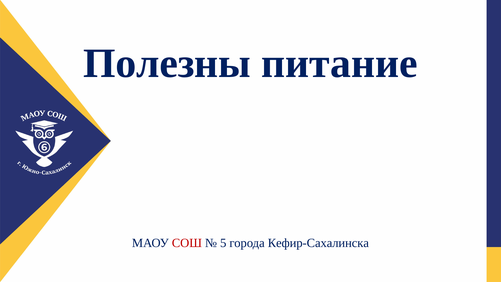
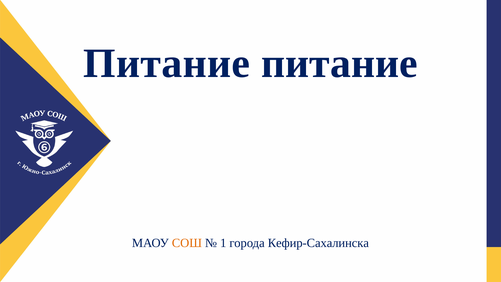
Полезны: Полезны -> Питание (167, 63)
СОШ colour: red -> orange (187, 243)
5: 5 -> 1 (223, 243)
